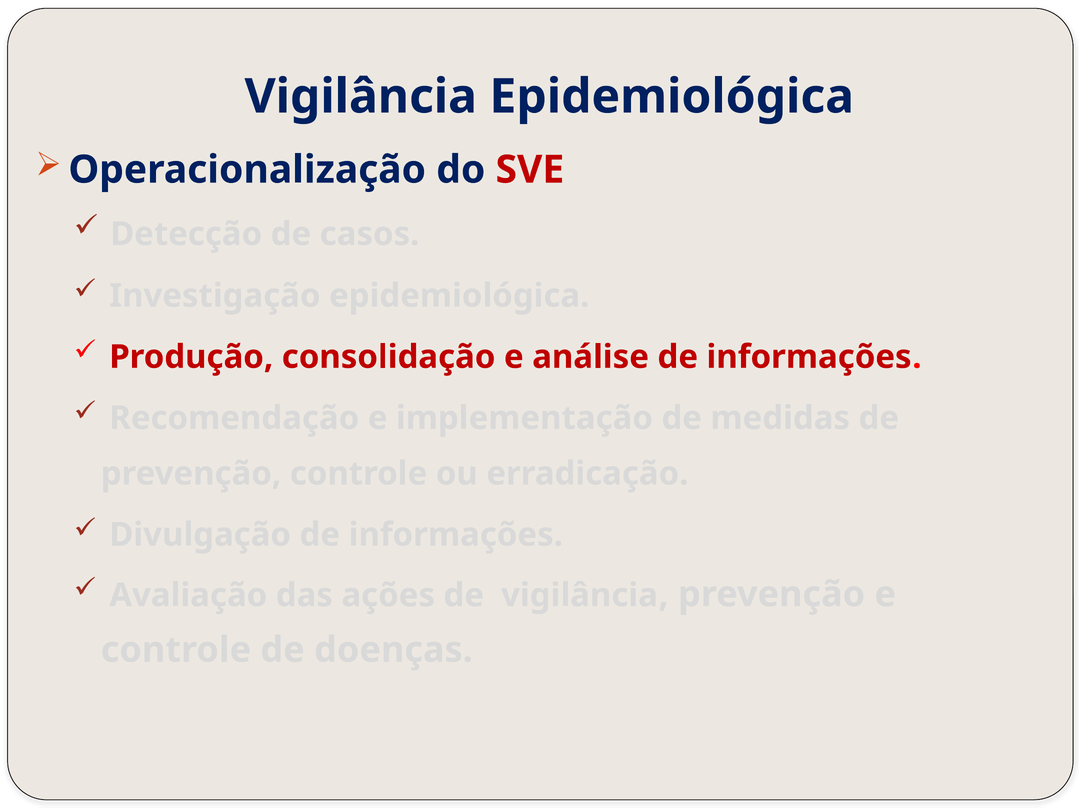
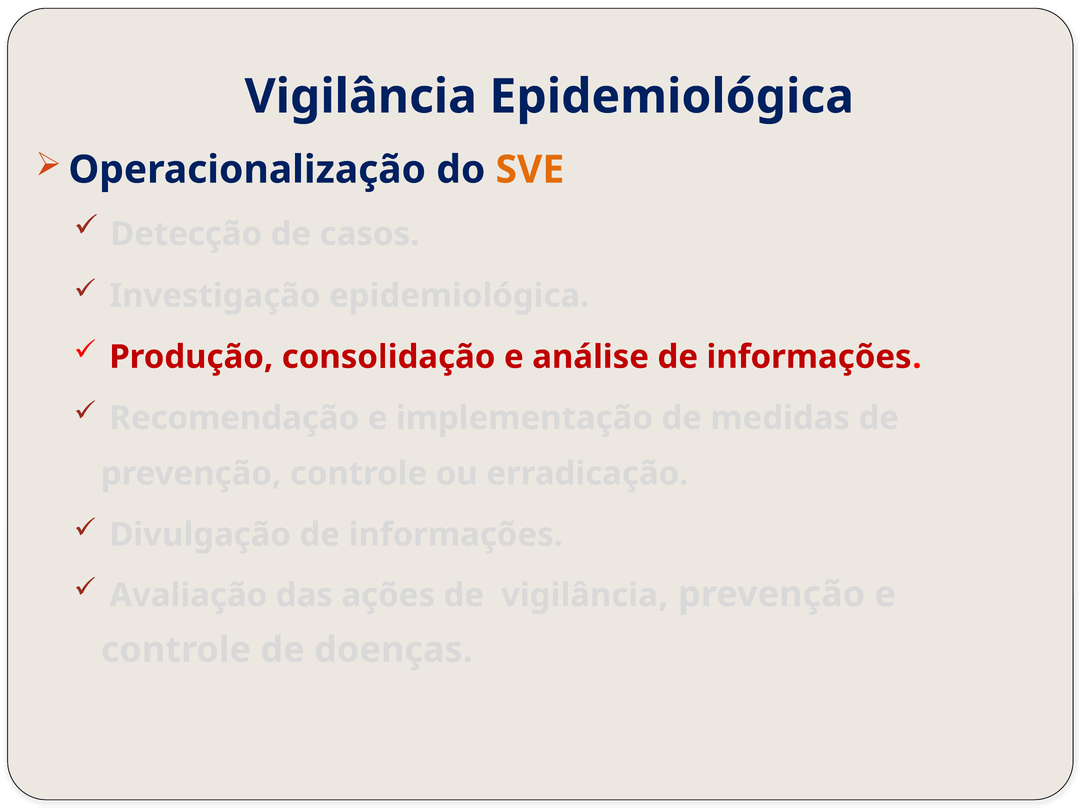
SVE colour: red -> orange (530, 170)
